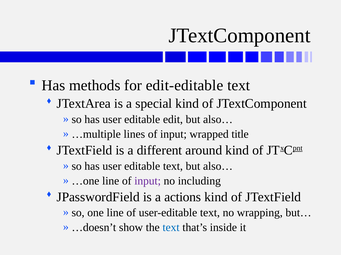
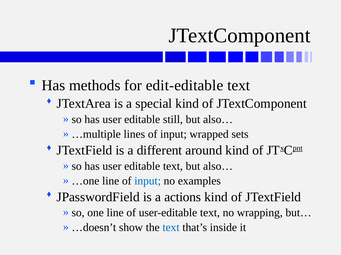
edit: edit -> still (173, 120)
title: title -> sets (240, 135)
input colour: purple -> blue (148, 181)
including: including -> examples (199, 181)
